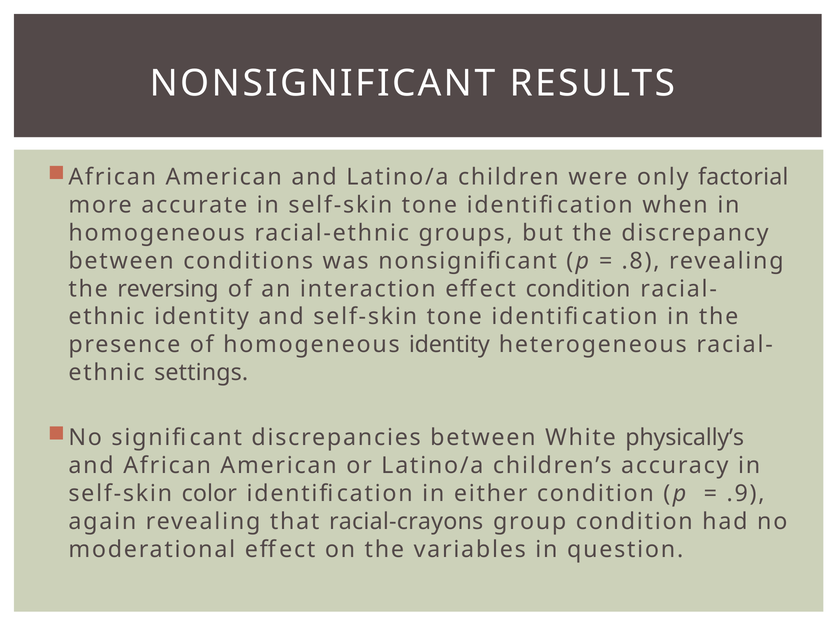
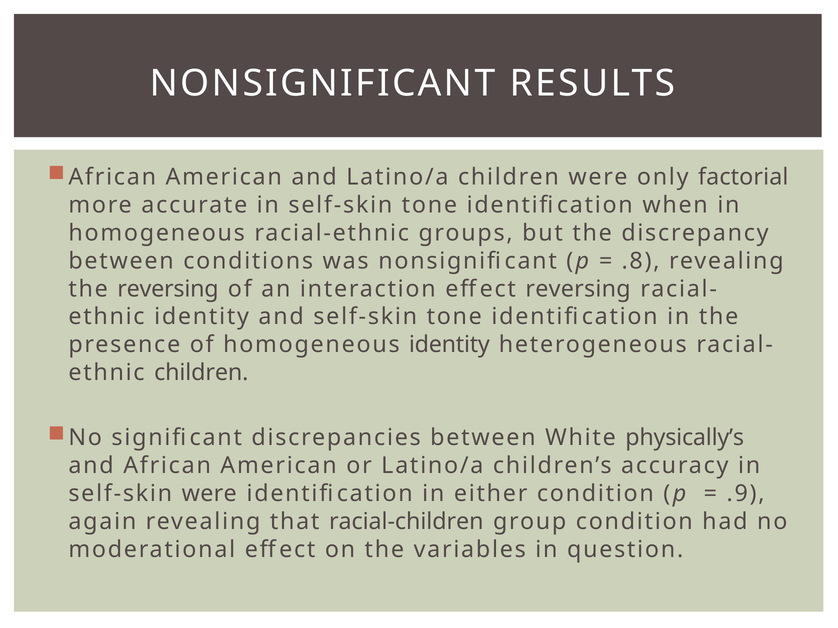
effect condition: condition -> reversing (578, 289)
settings: settings -> children (201, 373)
self-skin color: color -> were (209, 494)
racial-crayons: racial-crayons -> racial-children (406, 522)
